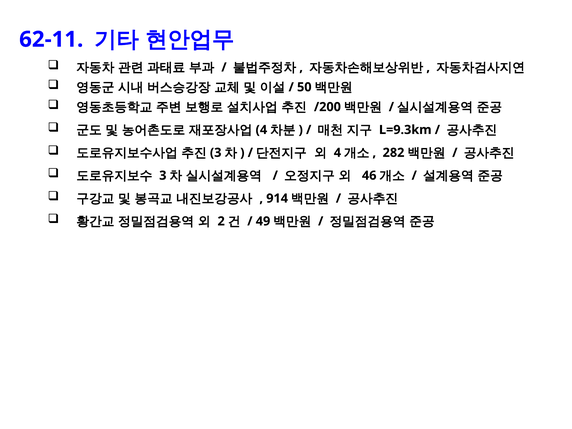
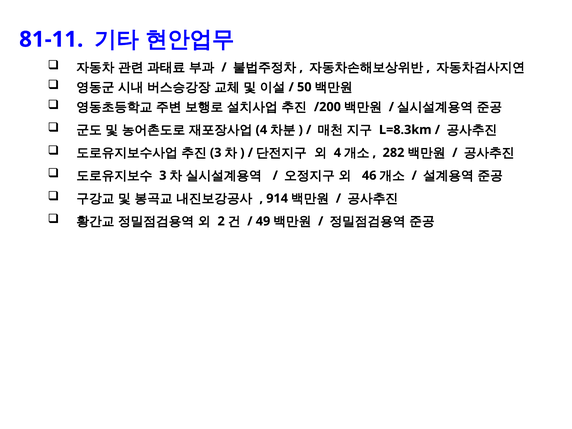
62-11: 62-11 -> 81-11 (51, 39)
L=9.3km: L=9.3km -> L=8.3km (405, 130)
